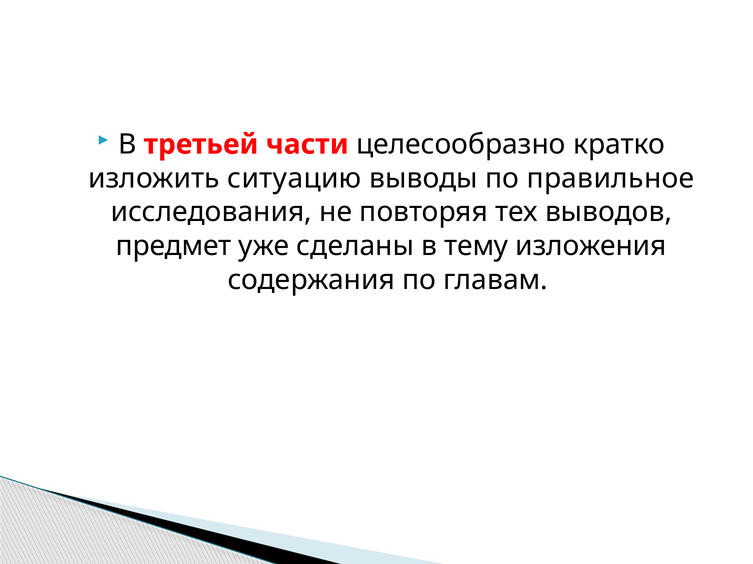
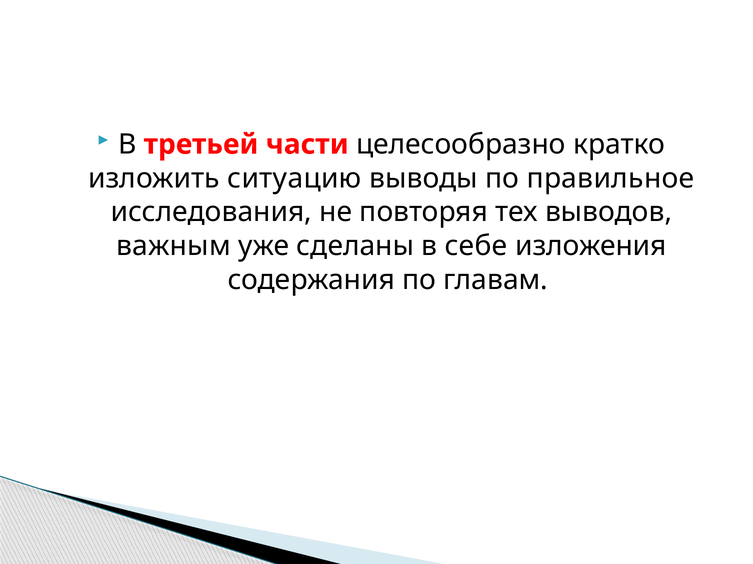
предмет: предмет -> важным (174, 246)
тему: тему -> себе (476, 246)
